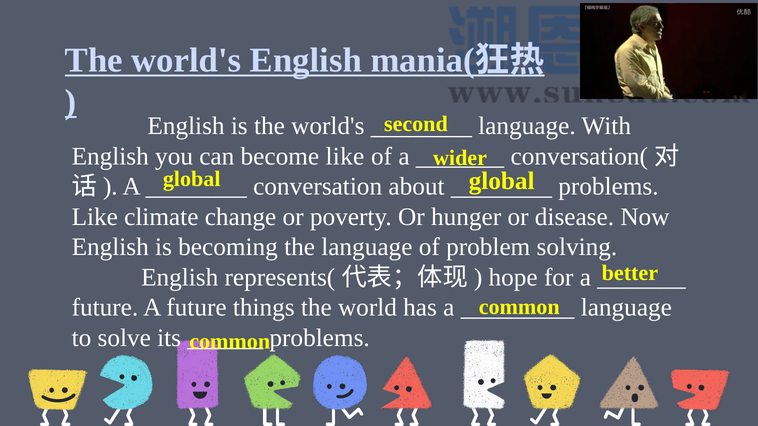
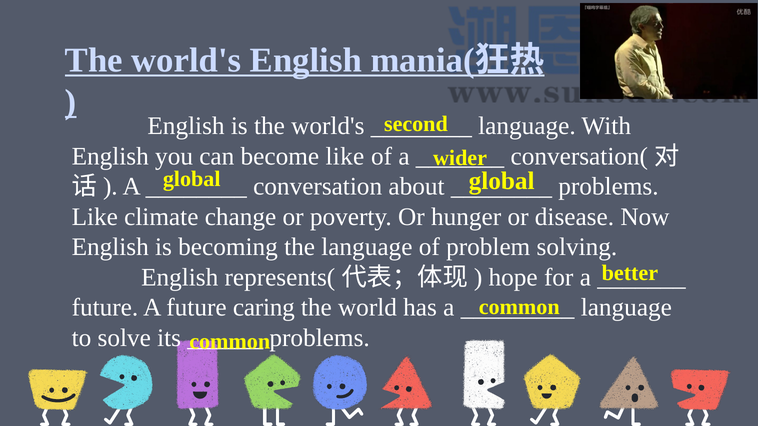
things: things -> caring (264, 308)
